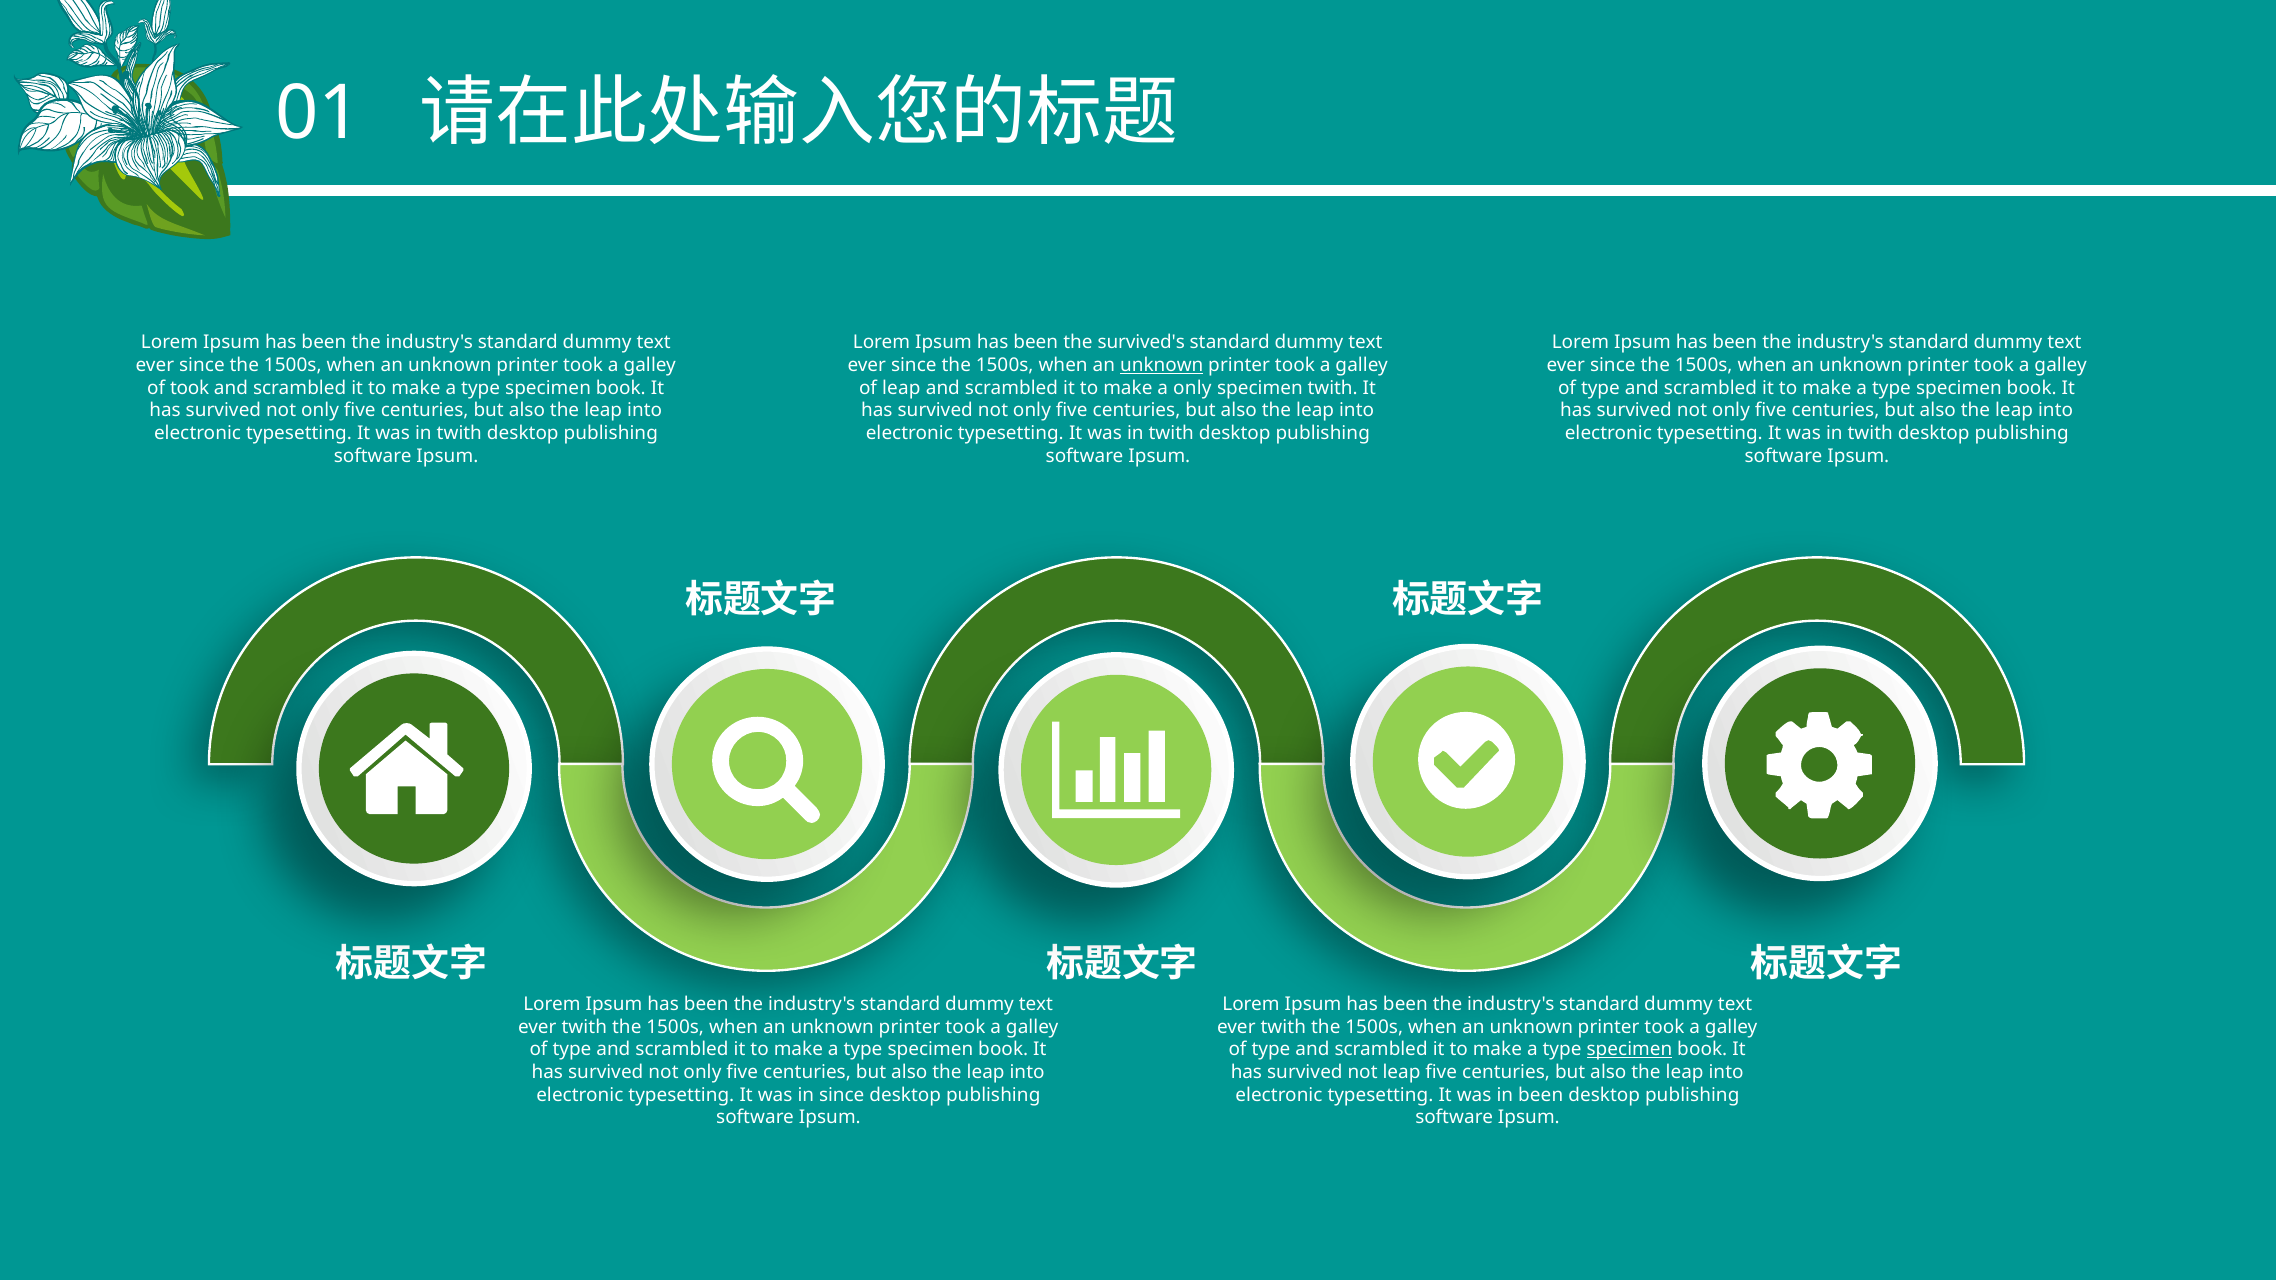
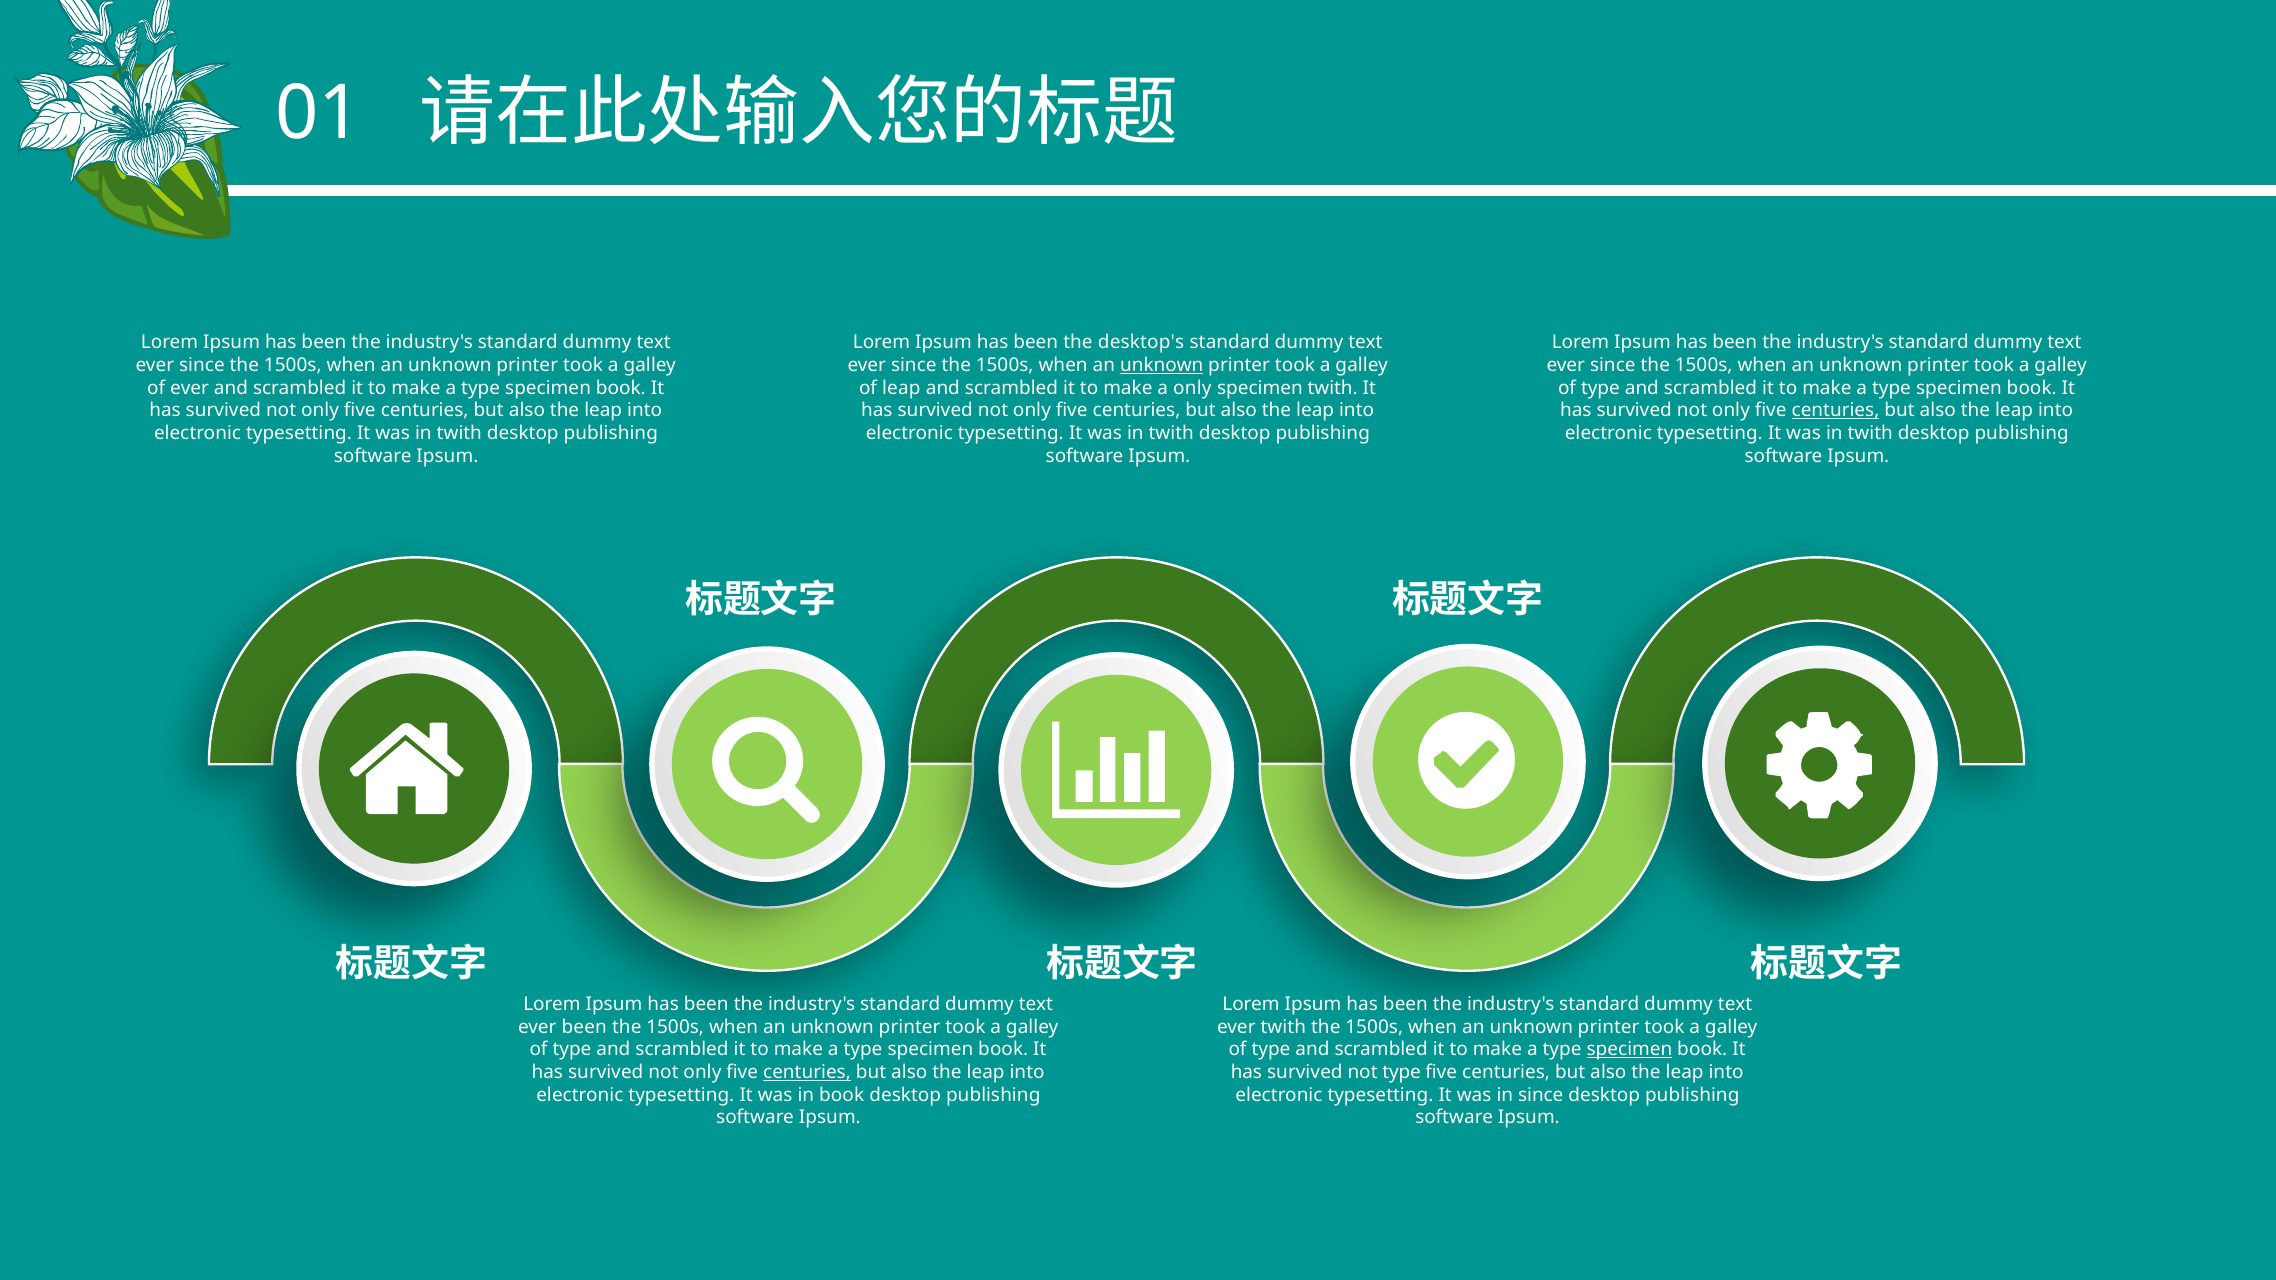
survived's: survived's -> desktop's (1141, 342)
of took: took -> ever (190, 388)
centuries underline: none -> present (1836, 411)
twith: twith -> been (584, 1027)
centuries underline: none -> present (807, 1073)
not leap: leap -> type (1402, 1073)
in since: since -> book (842, 1095)
in been: been -> since (1541, 1095)
